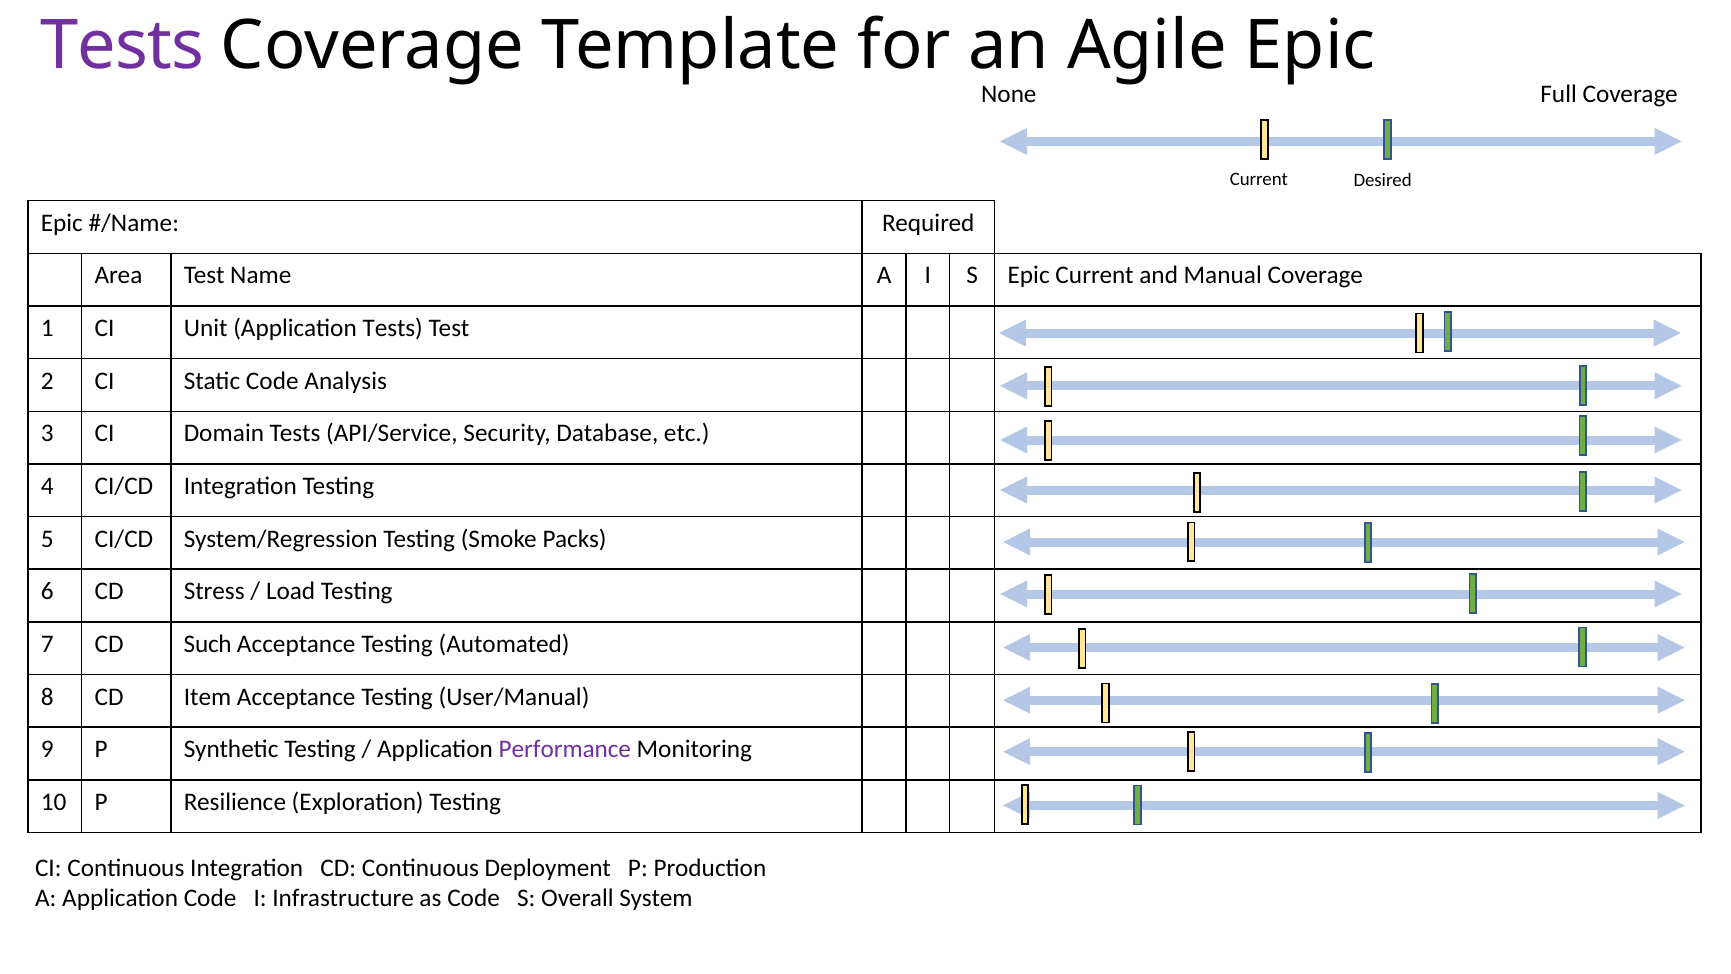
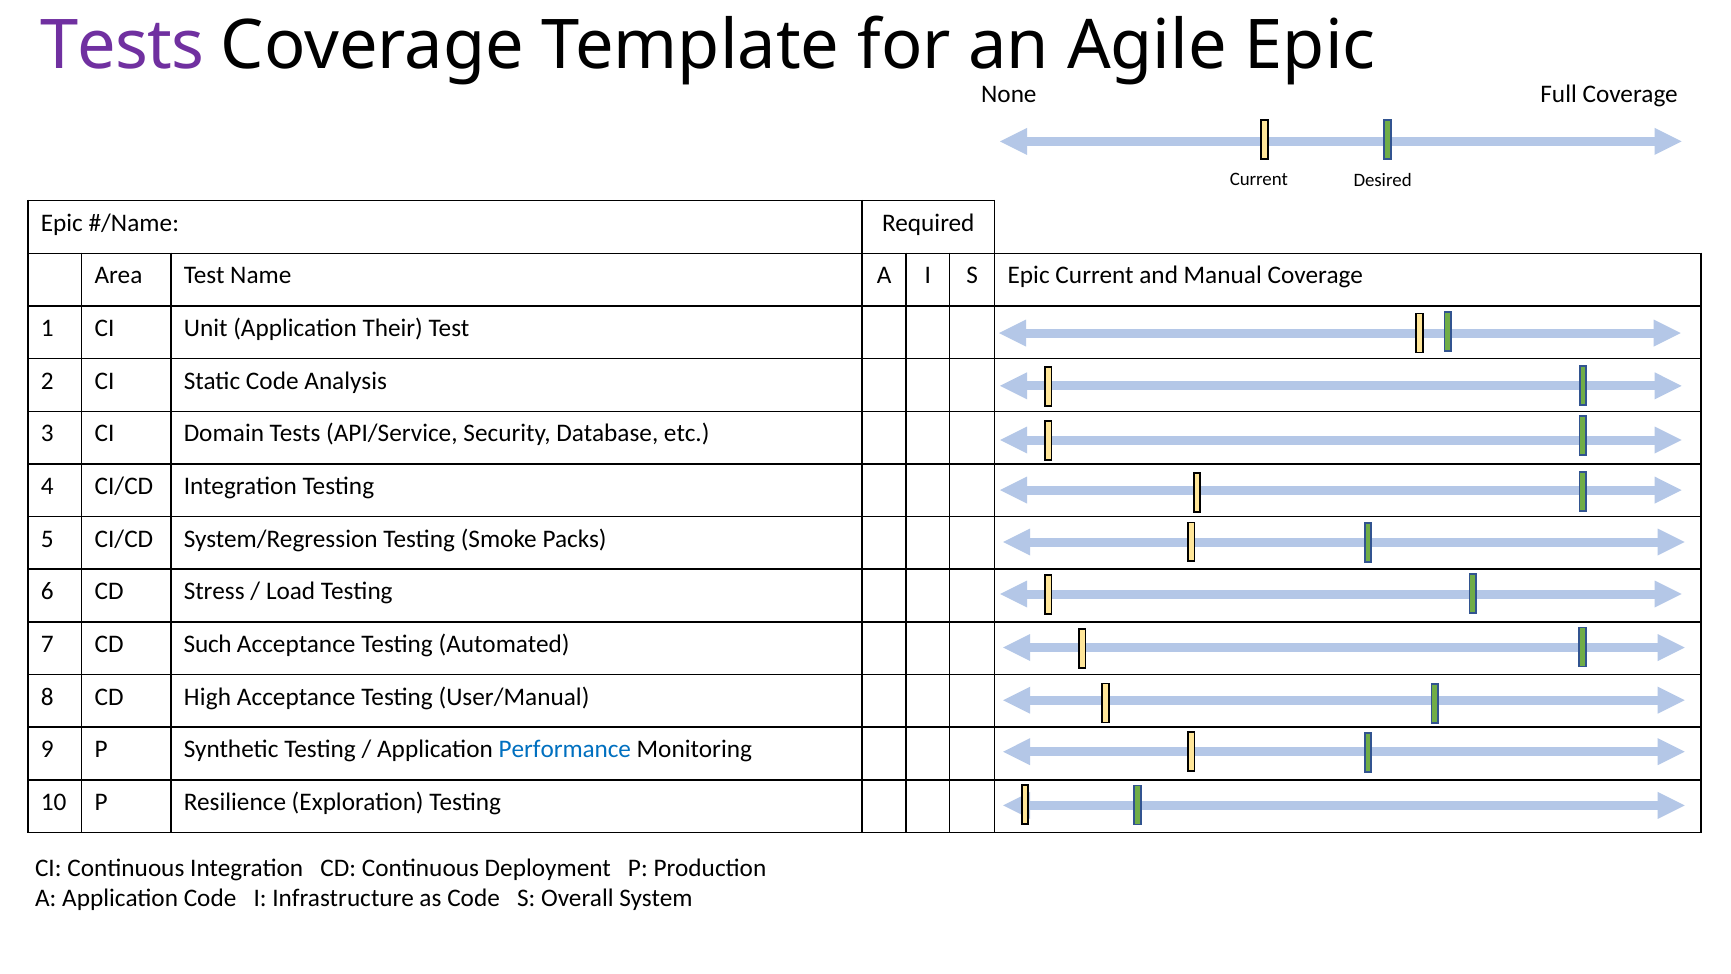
Application Tests: Tests -> Their (393, 328)
Item: Item -> High (207, 697)
Performance colour: purple -> blue (565, 749)
